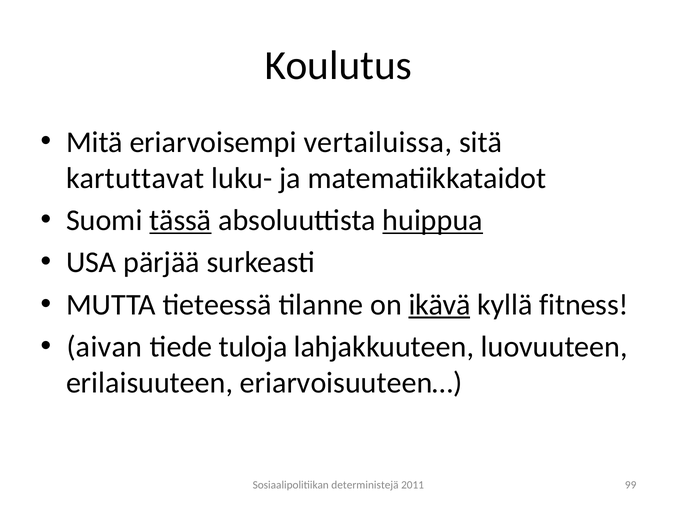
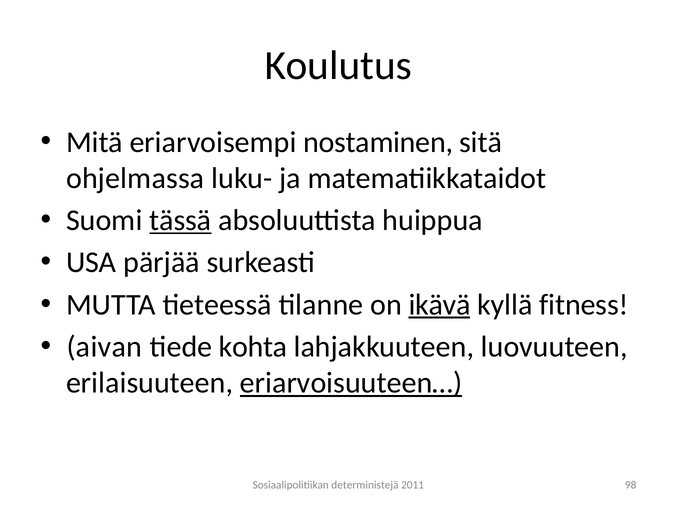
vertailuissa: vertailuissa -> nostaminen (378, 142)
kartuttavat: kartuttavat -> ohjelmassa (135, 178)
huippua underline: present -> none (433, 220)
tuloja: tuloja -> kohta (253, 347)
eriarvoisuuteen… underline: none -> present (351, 383)
99: 99 -> 98 (631, 485)
